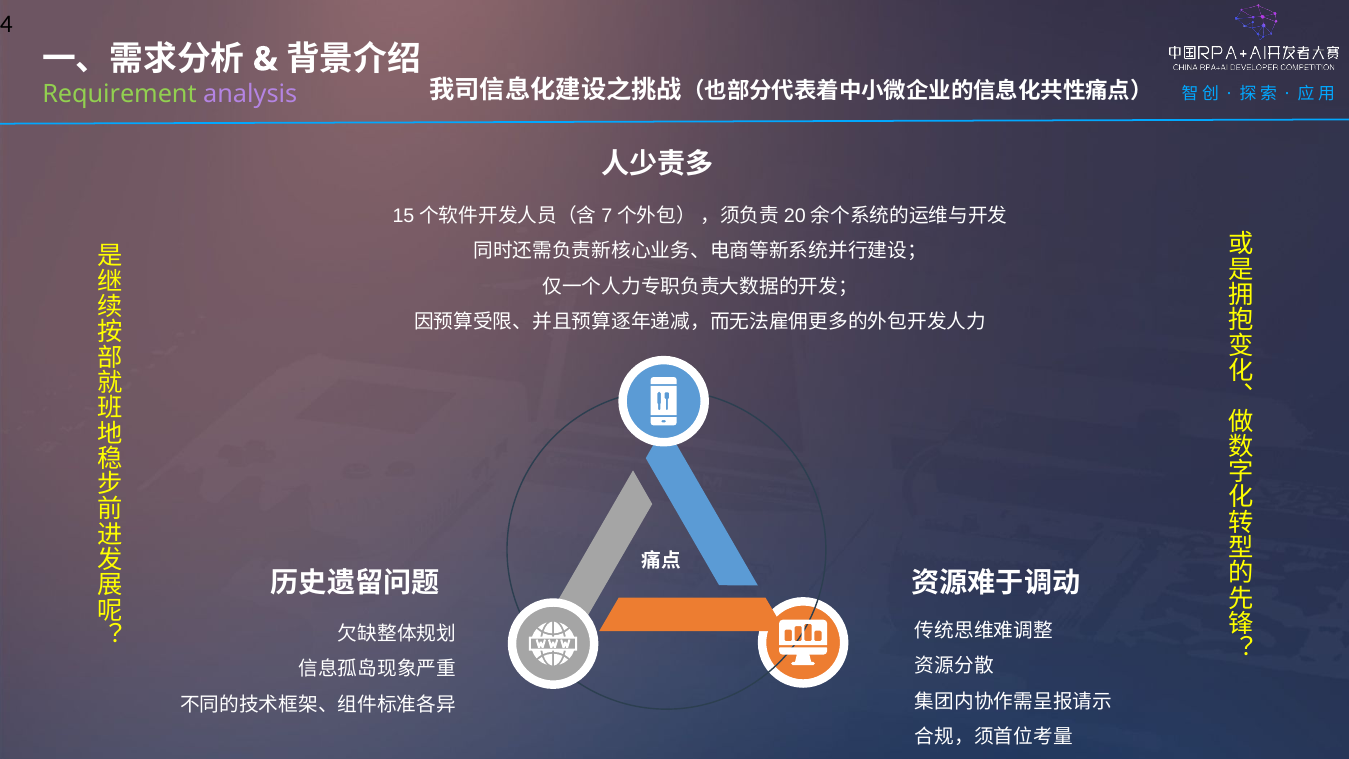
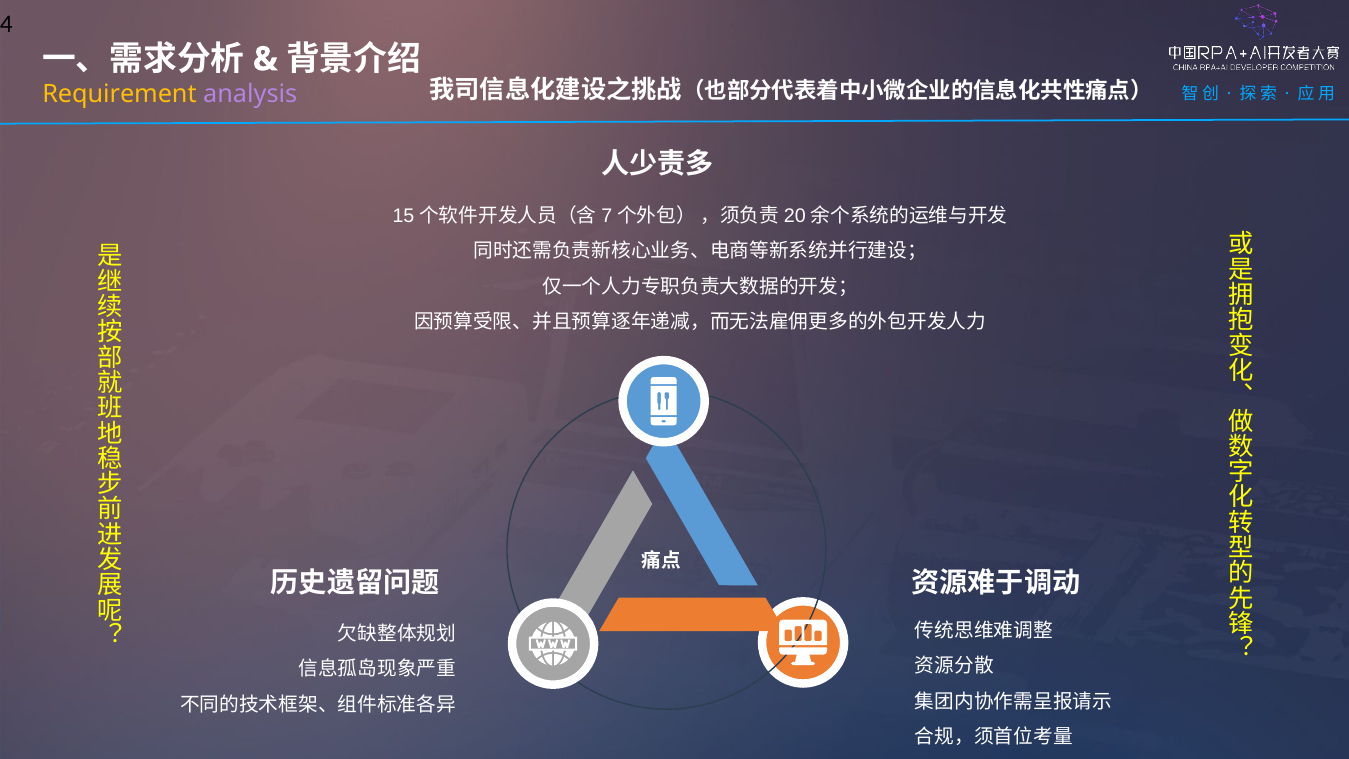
Requirement colour: light green -> yellow (119, 94)
